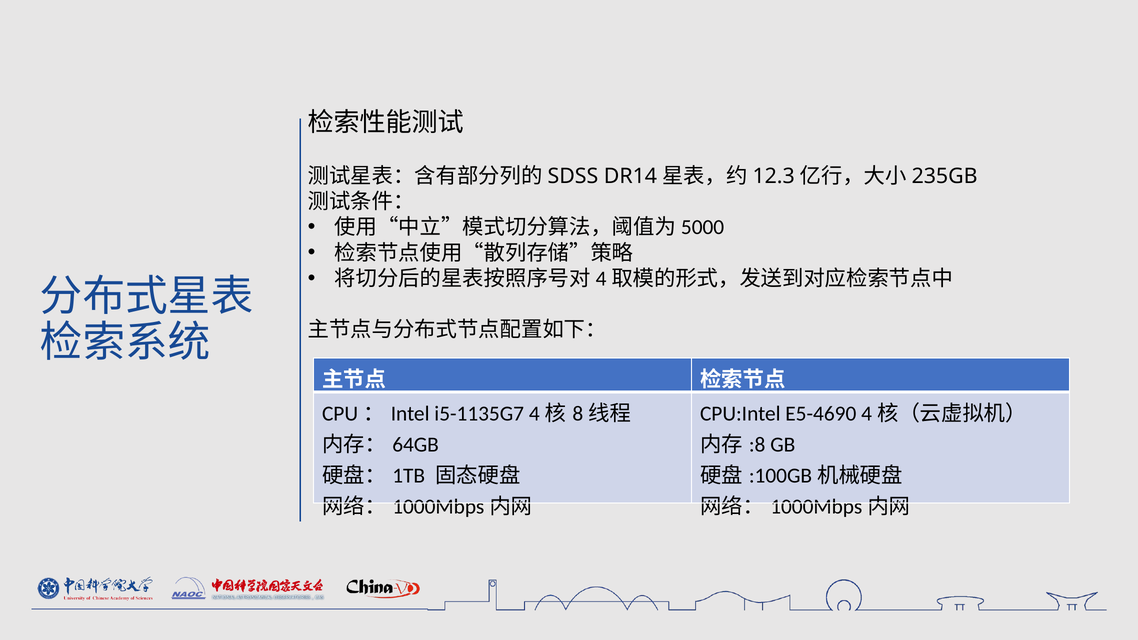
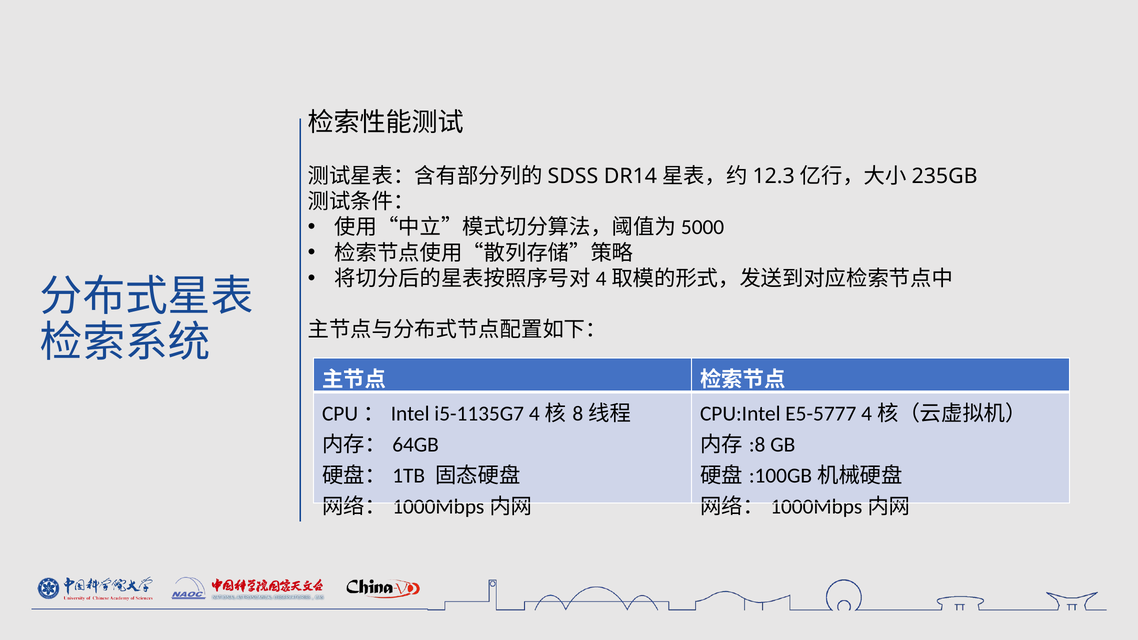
E5-4690: E5-4690 -> E5-5777 (821, 414)
